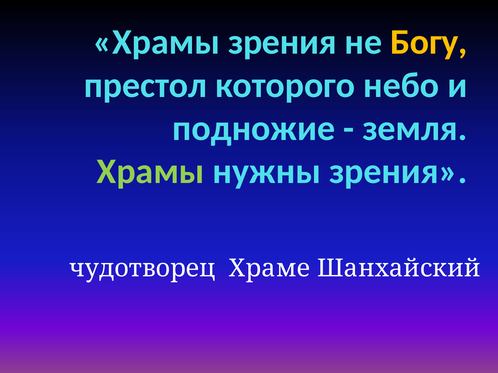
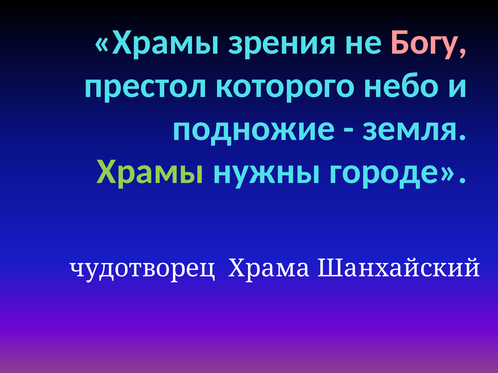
Богу colour: yellow -> pink (429, 42)
нужны зрения: зрения -> городе (398, 172)
Храме: Храме -> Храма (270, 269)
